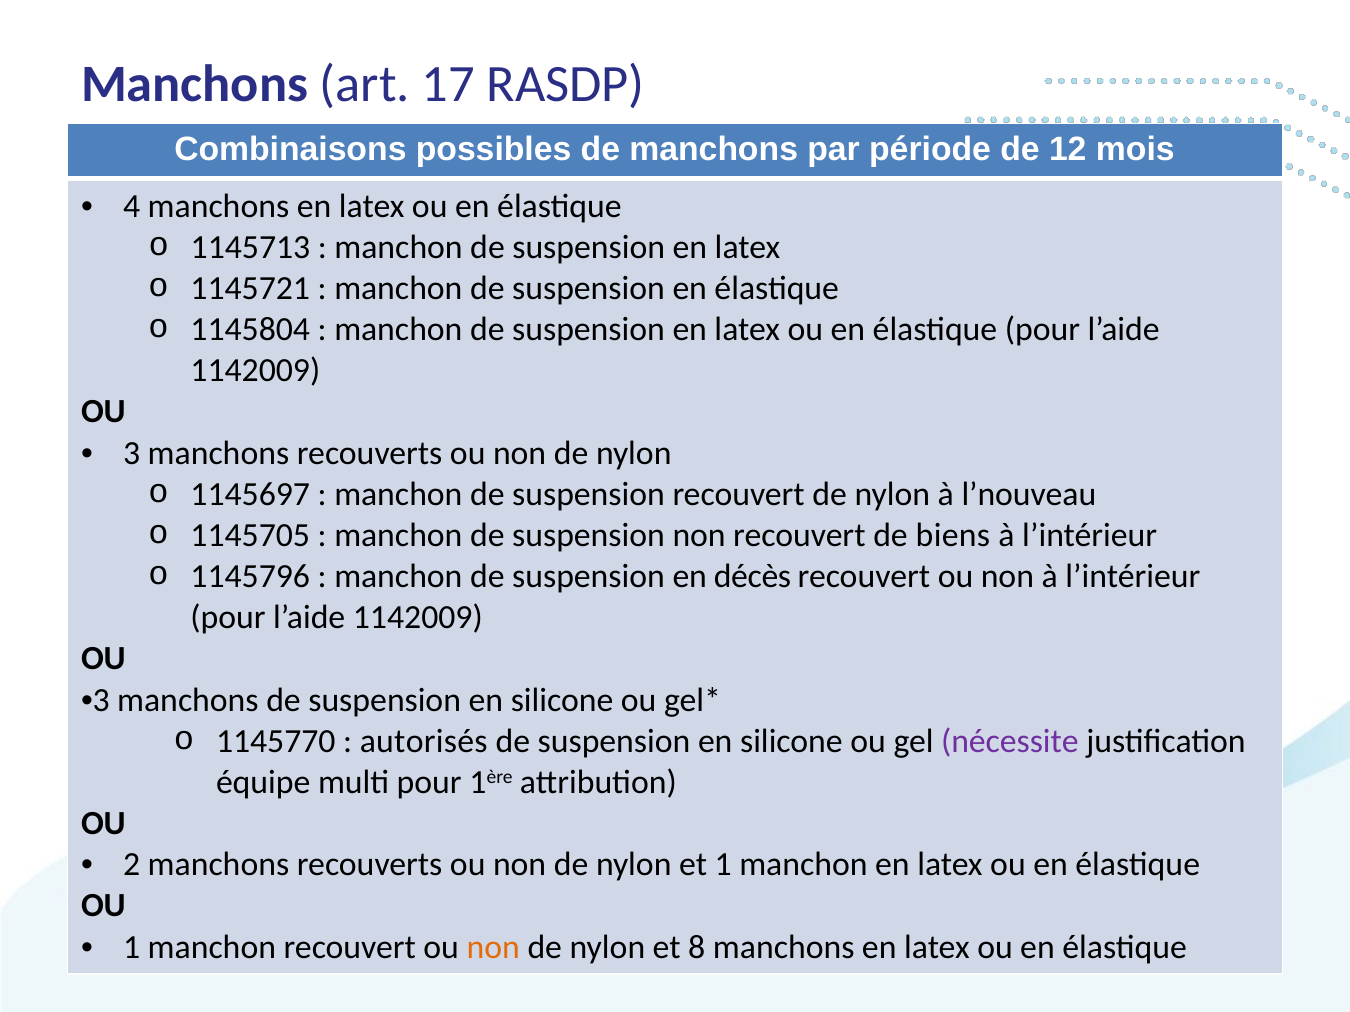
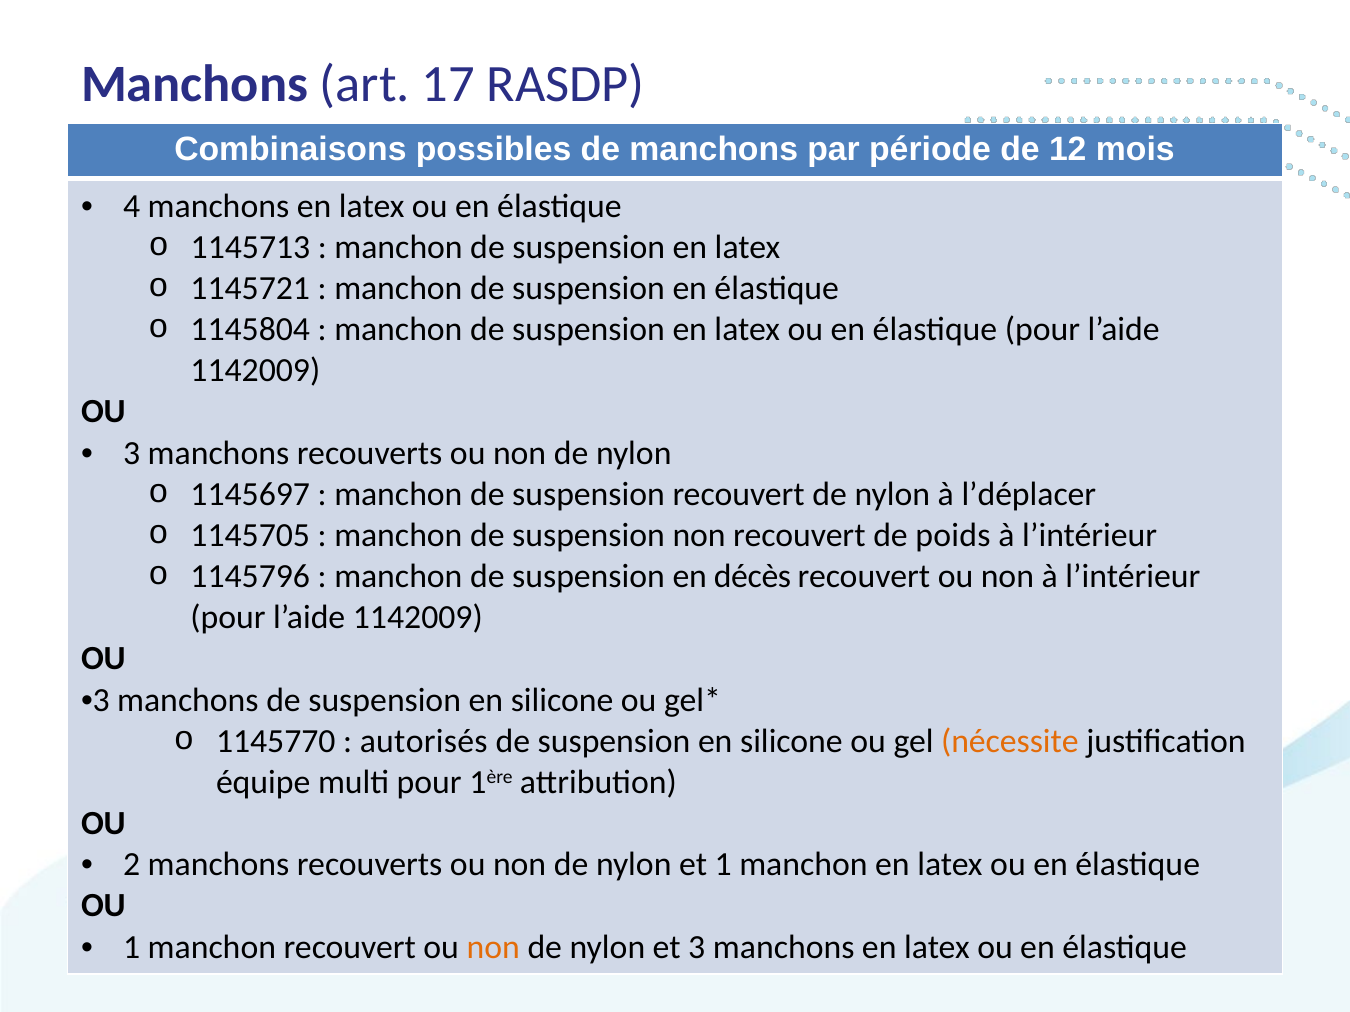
l’nouveau: l’nouveau -> l’déplacer (1029, 494)
biens: biens -> poids (953, 536)
nécessite colour: purple -> orange (1010, 742)
8: 8 -> 3 (697, 947)
